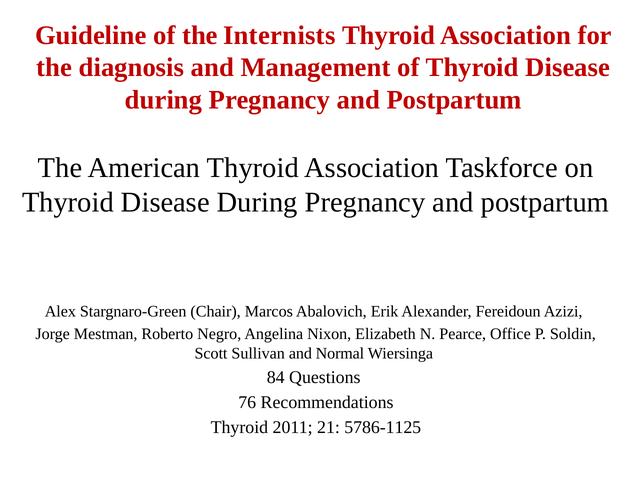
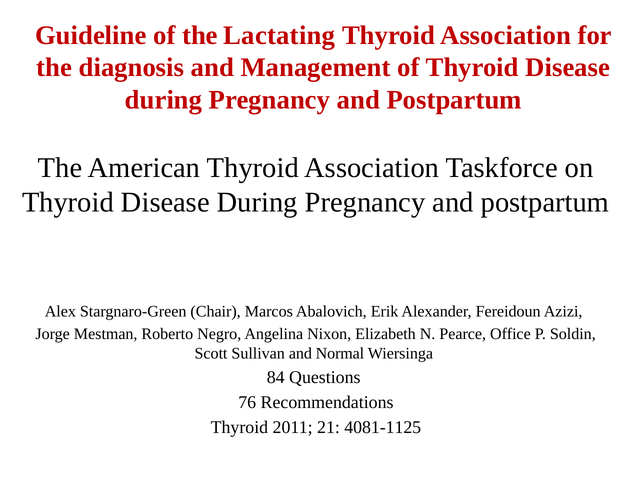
Internists: Internists -> Lactating (279, 35)
5786-1125: 5786-1125 -> 4081-1125 (383, 427)
